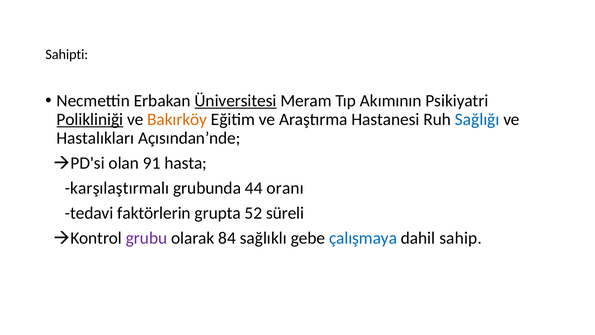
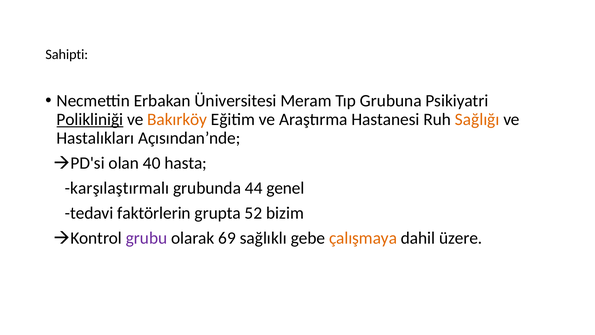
Üniversitesi underline: present -> none (236, 101)
Akımının: Akımının -> Grubuna (391, 101)
Sağlığı colour: blue -> orange (477, 119)
91: 91 -> 40 (152, 163)
oranı: oranı -> genel (285, 188)
süreli: süreli -> bizim (285, 213)
84: 84 -> 69 (227, 238)
çalışmaya colour: blue -> orange (363, 238)
sahip: sahip -> üzere (461, 238)
